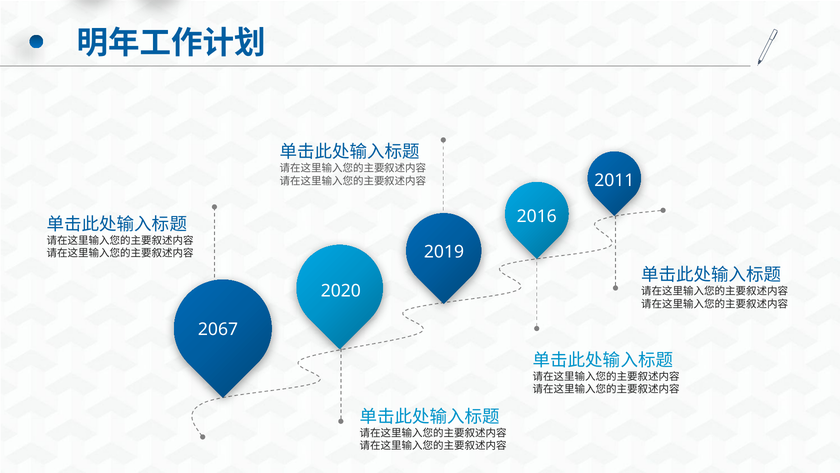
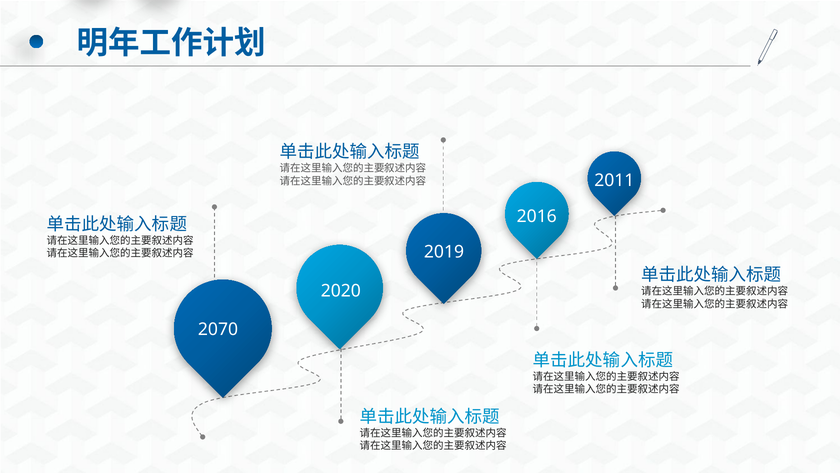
2067: 2067 -> 2070 (218, 329)
